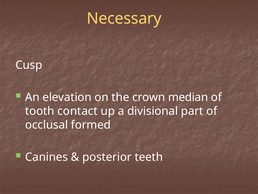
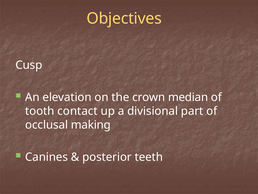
Necessary: Necessary -> Objectives (124, 18)
formed: formed -> making (91, 125)
